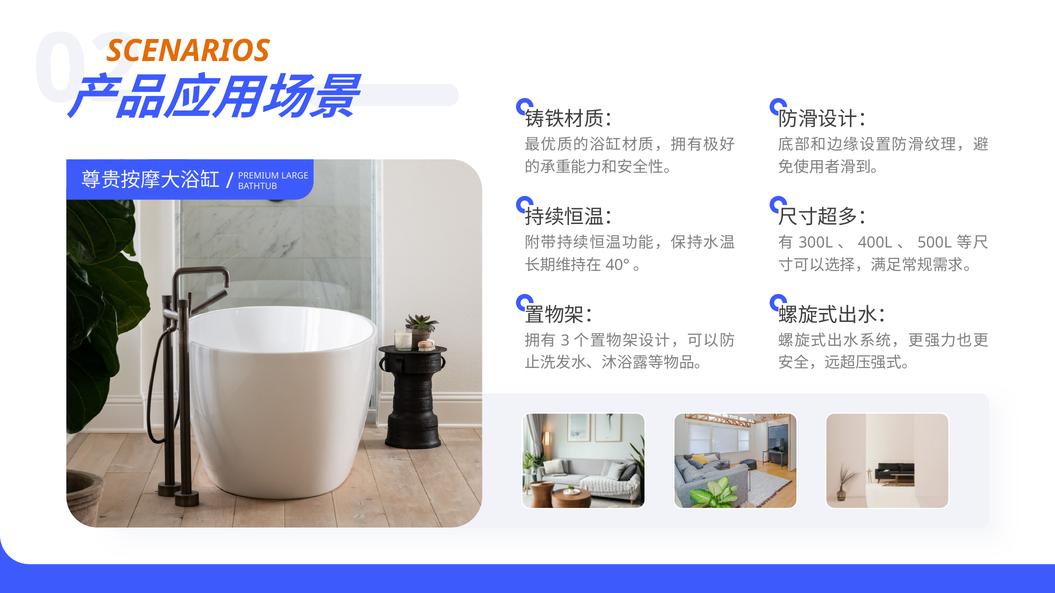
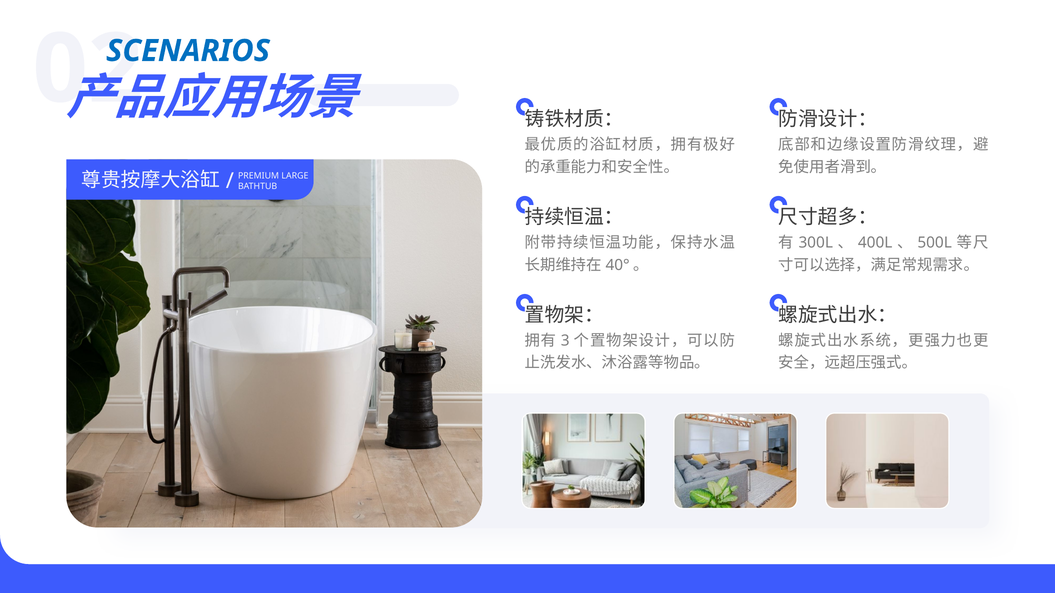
SCENARIOS colour: orange -> blue (188, 51)
